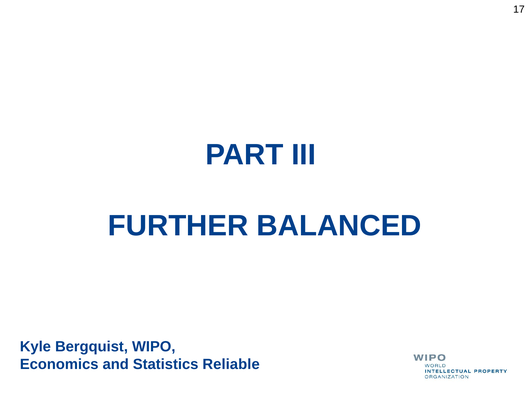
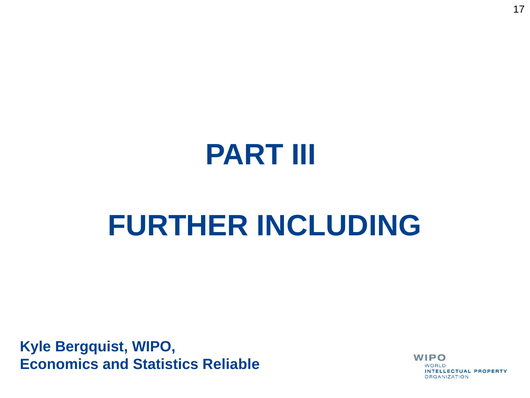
BALANCED: BALANCED -> INCLUDING (339, 225)
